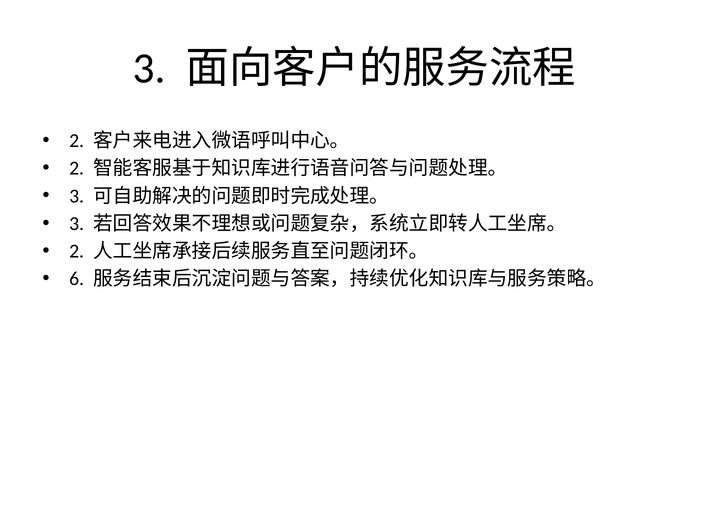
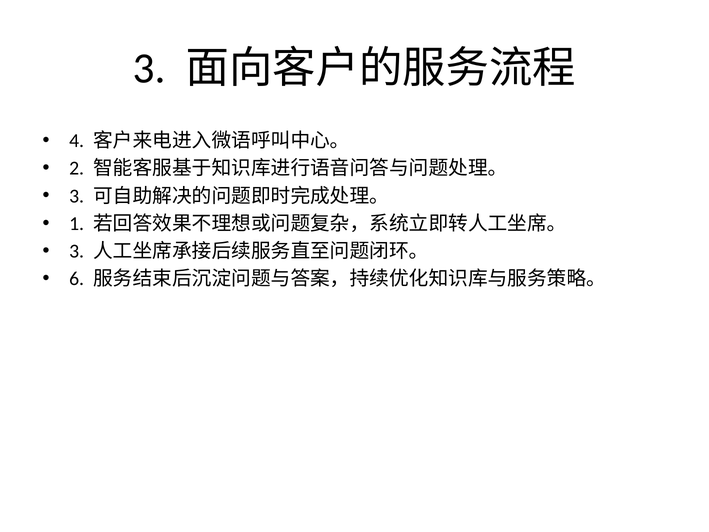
2: 2 -> 4 (77, 141)
3: 3 -> 1 (77, 224)
2: 2 -> 3 (77, 251)
